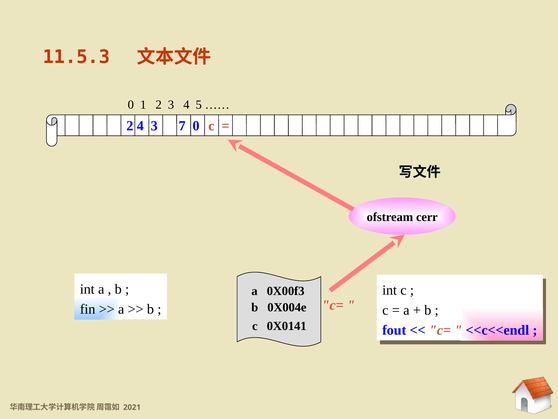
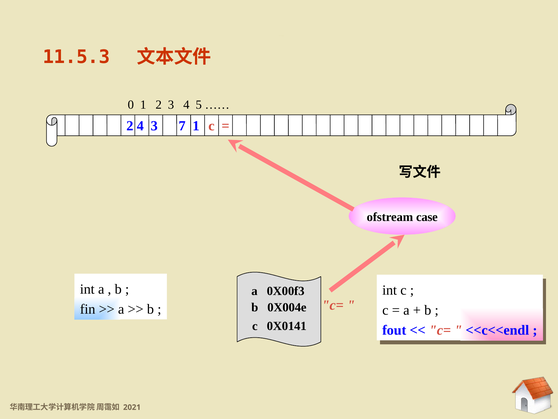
7 0: 0 -> 1 (196, 126)
cerr: cerr -> case (427, 217)
